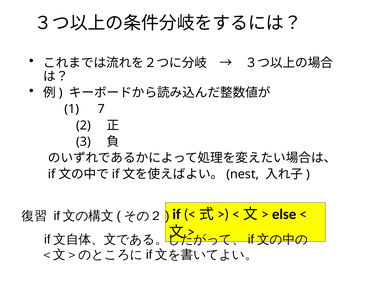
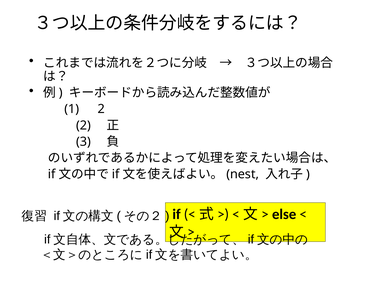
1 7: 7 -> 2 (101, 109)
